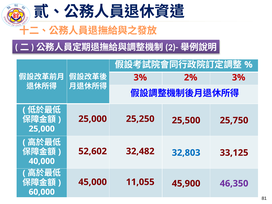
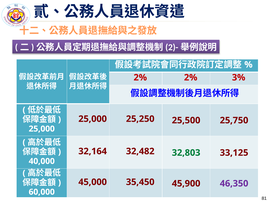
3%: 3% -> 2% (140, 77)
52,602: 52,602 -> 32,164 (93, 151)
32,803 colour: blue -> green (186, 153)
11,055: 11,055 -> 35,450 (140, 182)
